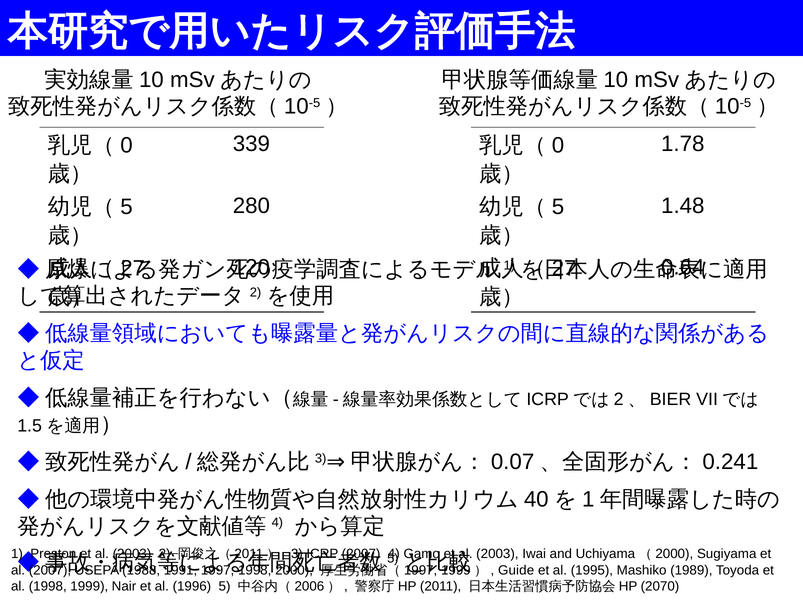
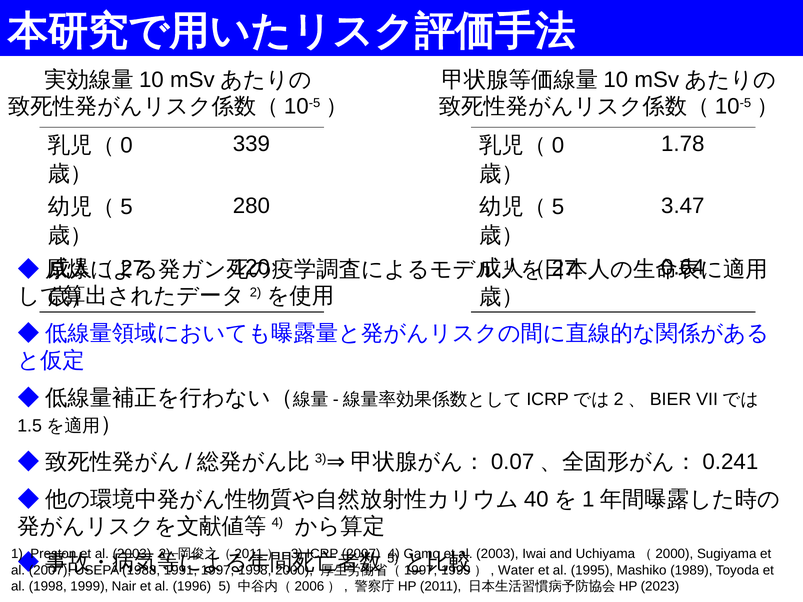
1.48: 1.48 -> 3.47 (683, 206)
Guide: Guide -> Water (516, 570)
2070: 2070 -> 2023 (660, 586)
